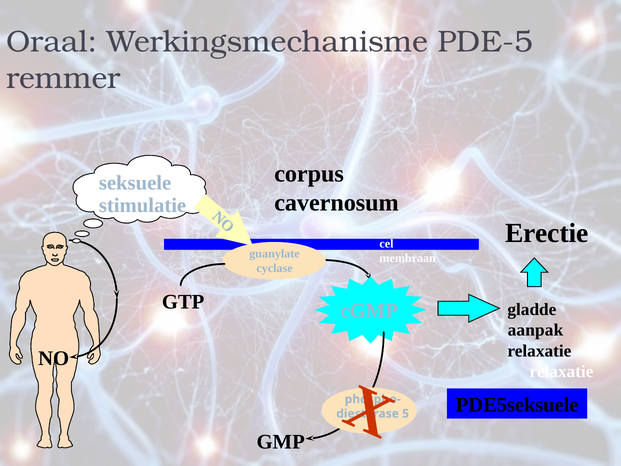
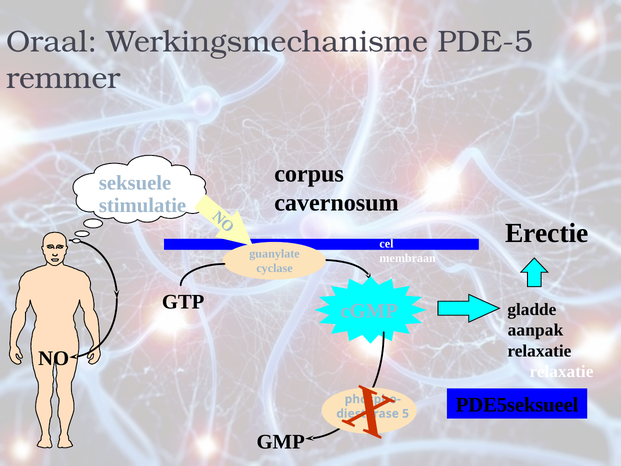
PDE5seksuele: PDE5seksuele -> PDE5seksueel (517, 405)
